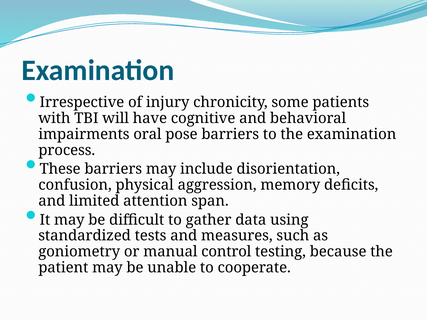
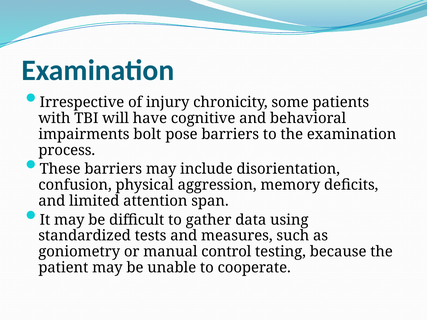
oral: oral -> bolt (147, 134)
